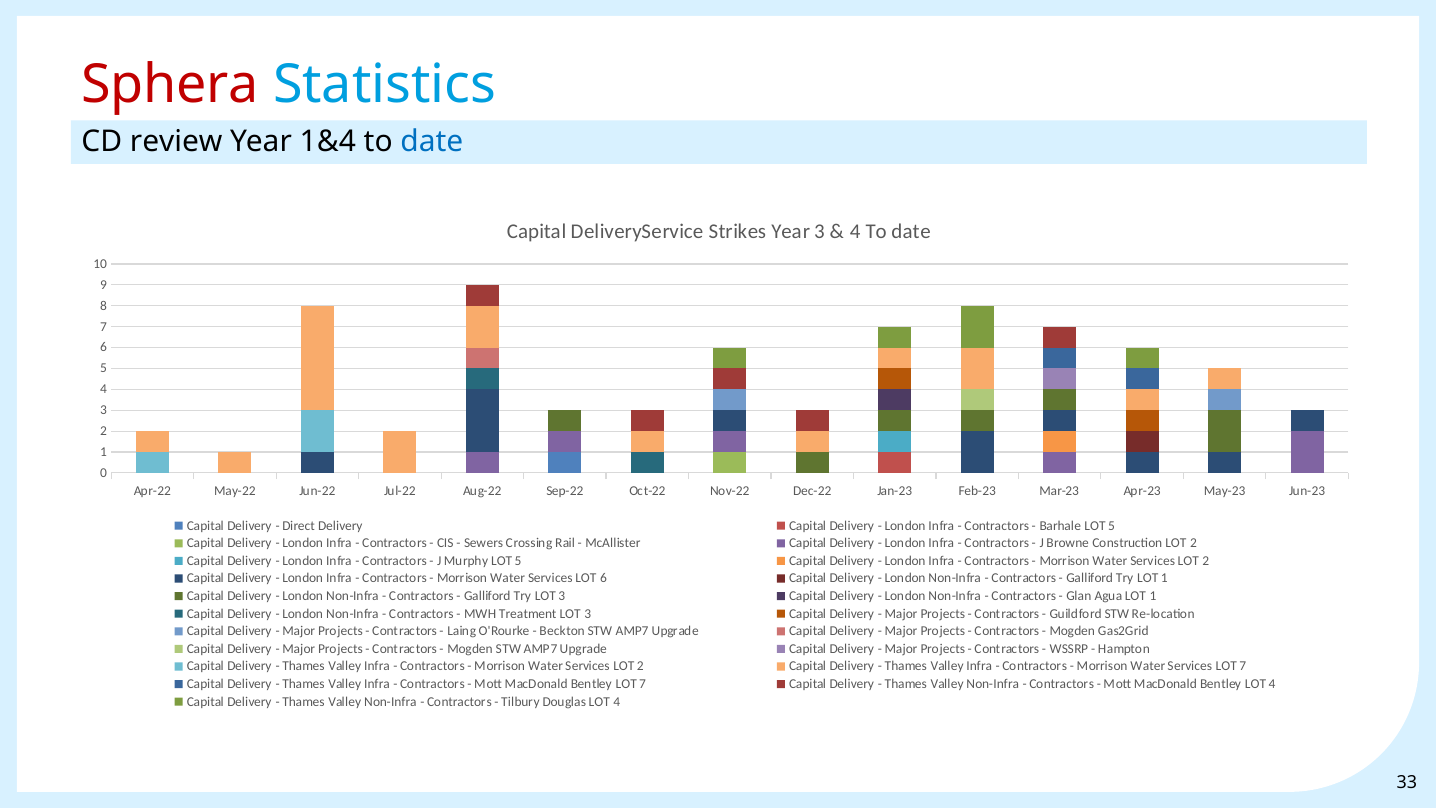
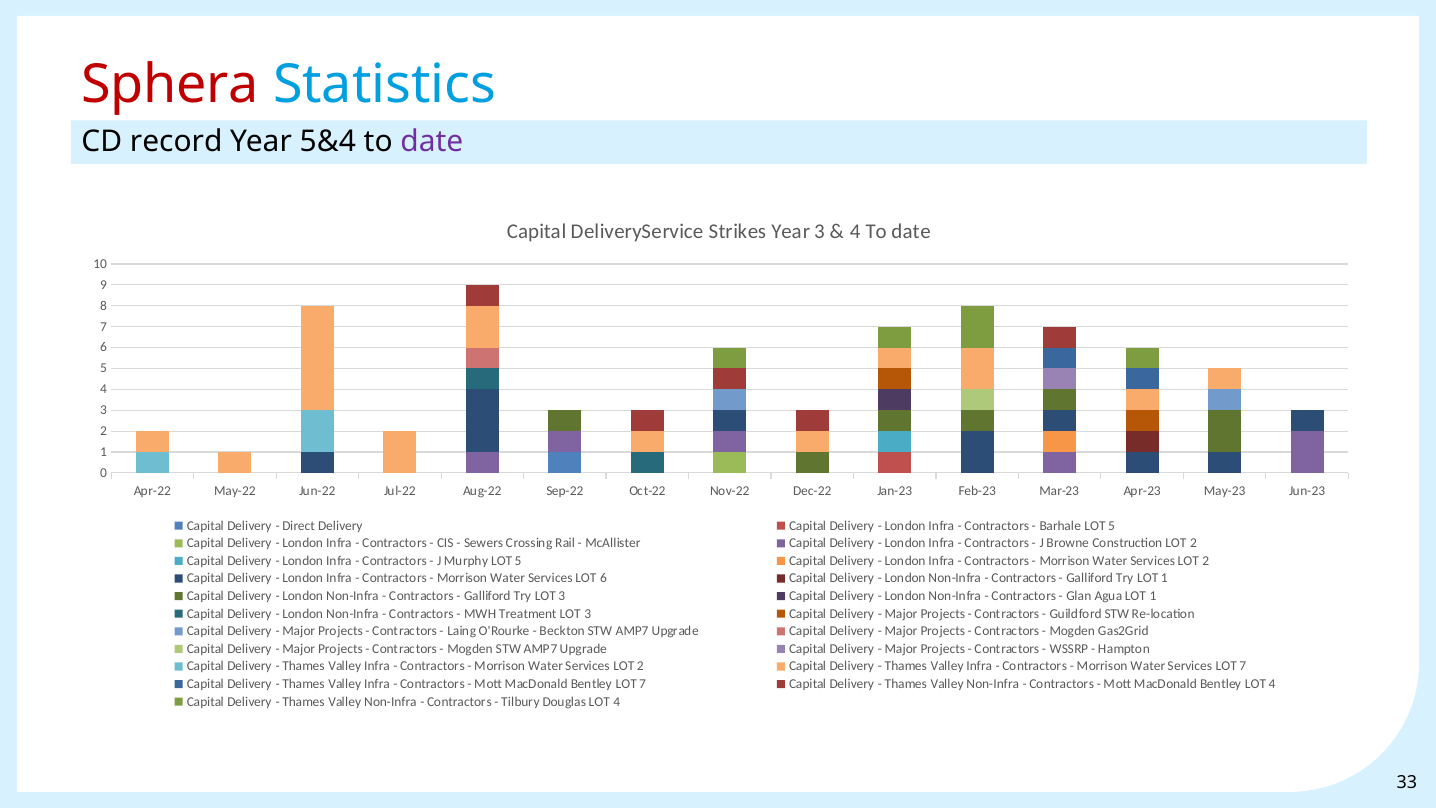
review: review -> record (176, 142)
1&4: 1&4 -> 5&4 (328, 142)
date colour: blue -> purple (432, 142)
